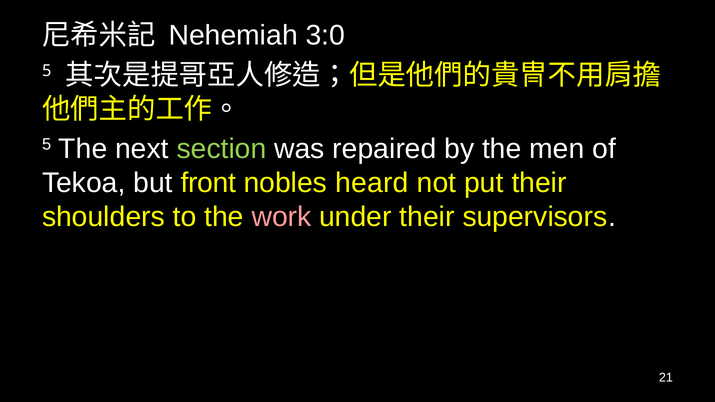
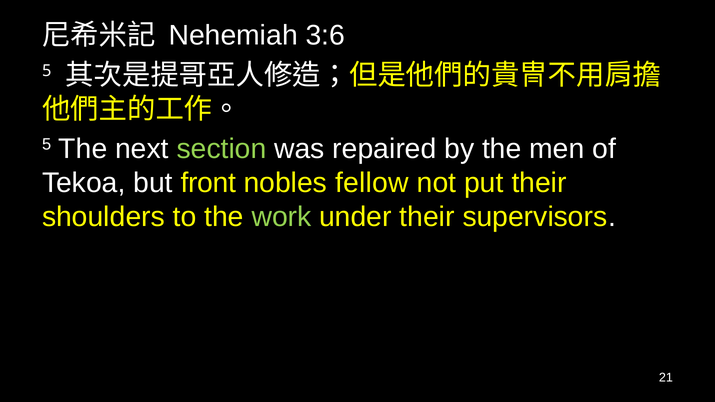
3:0: 3:0 -> 3:6 (325, 36)
heard: heard -> fellow (372, 183)
work colour: pink -> light green (281, 217)
